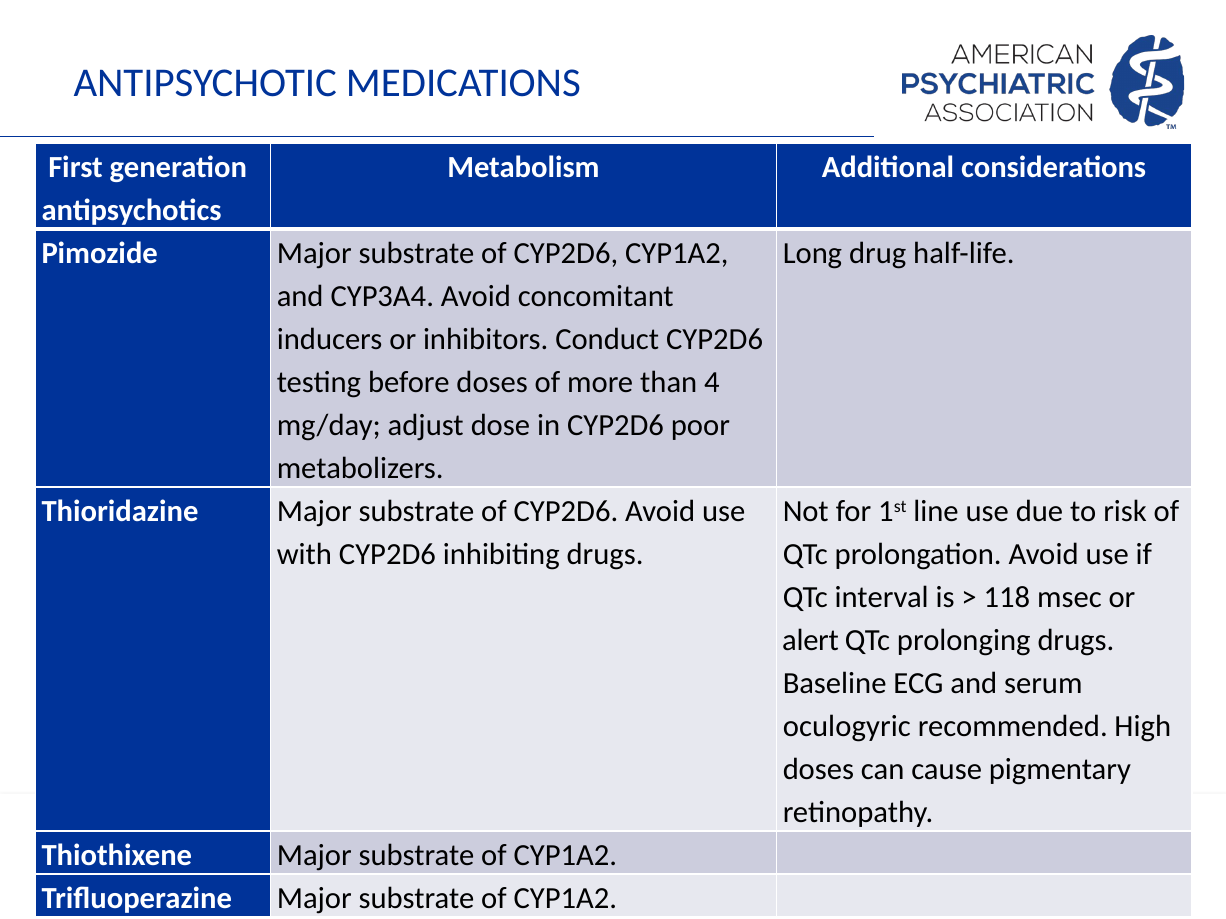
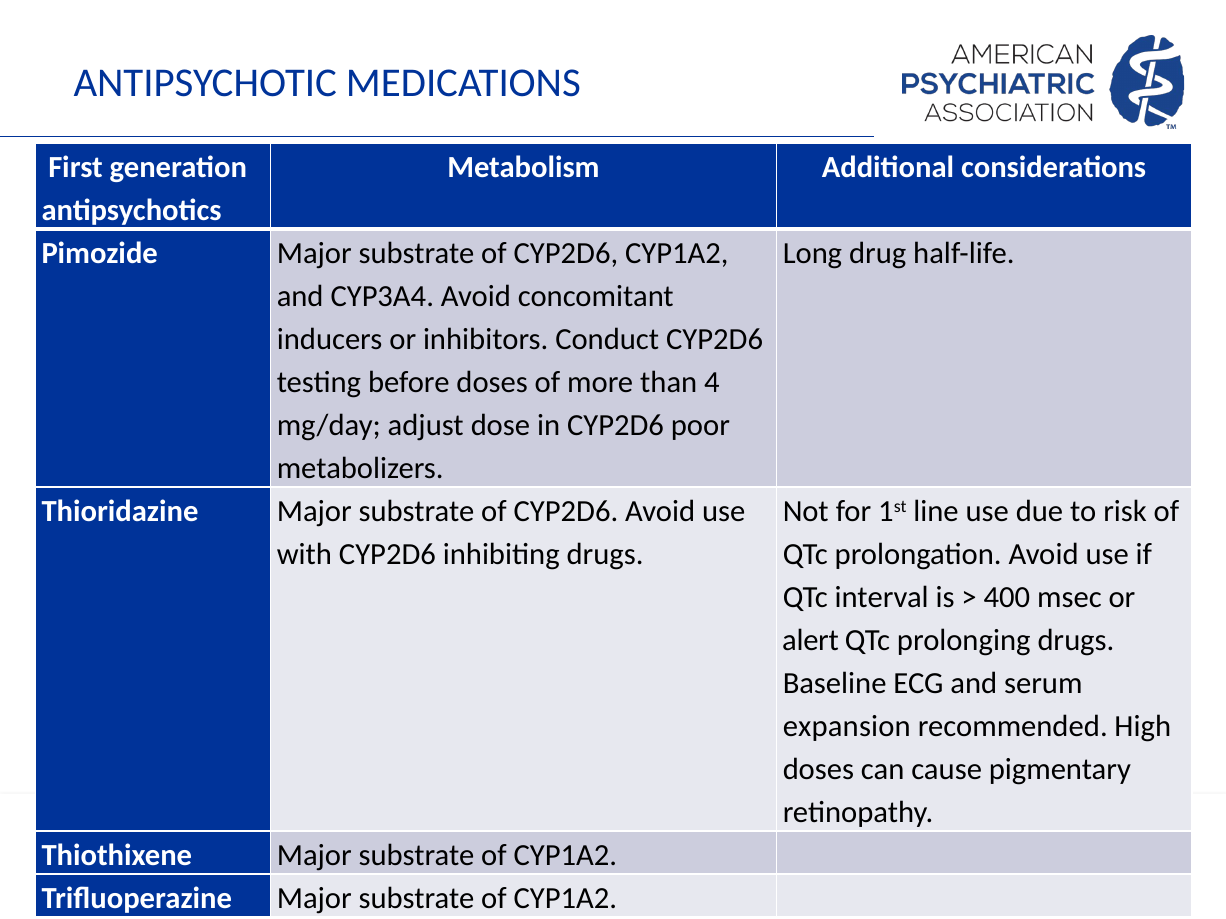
118: 118 -> 400 (1007, 598)
oculogyric: oculogyric -> expansion (847, 727)
